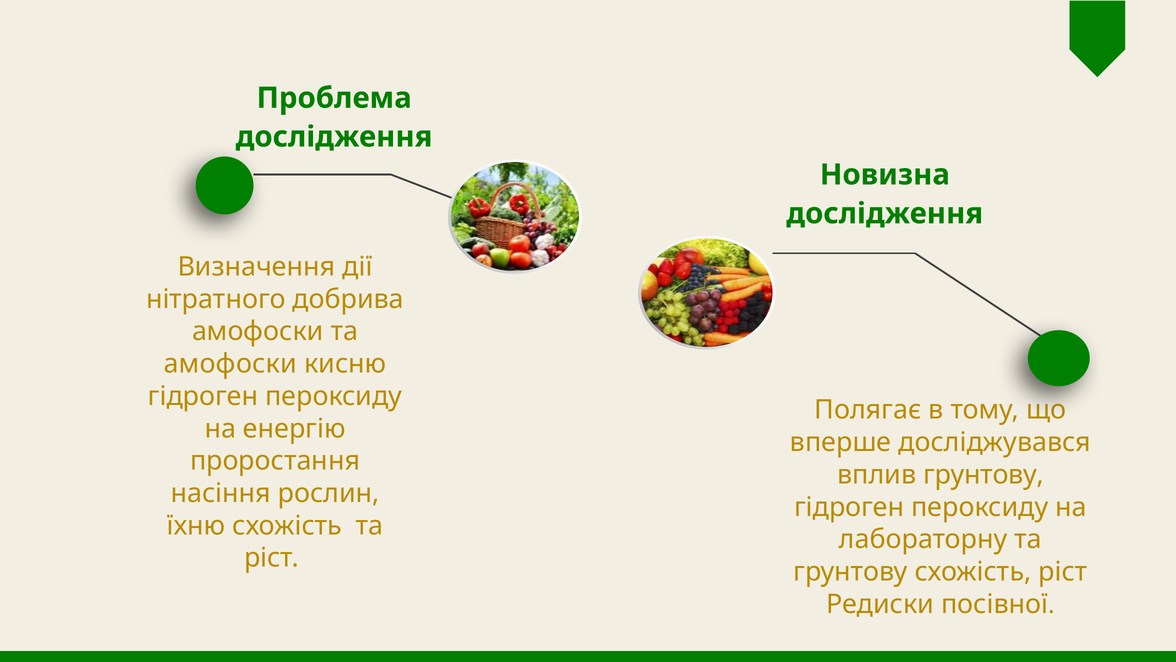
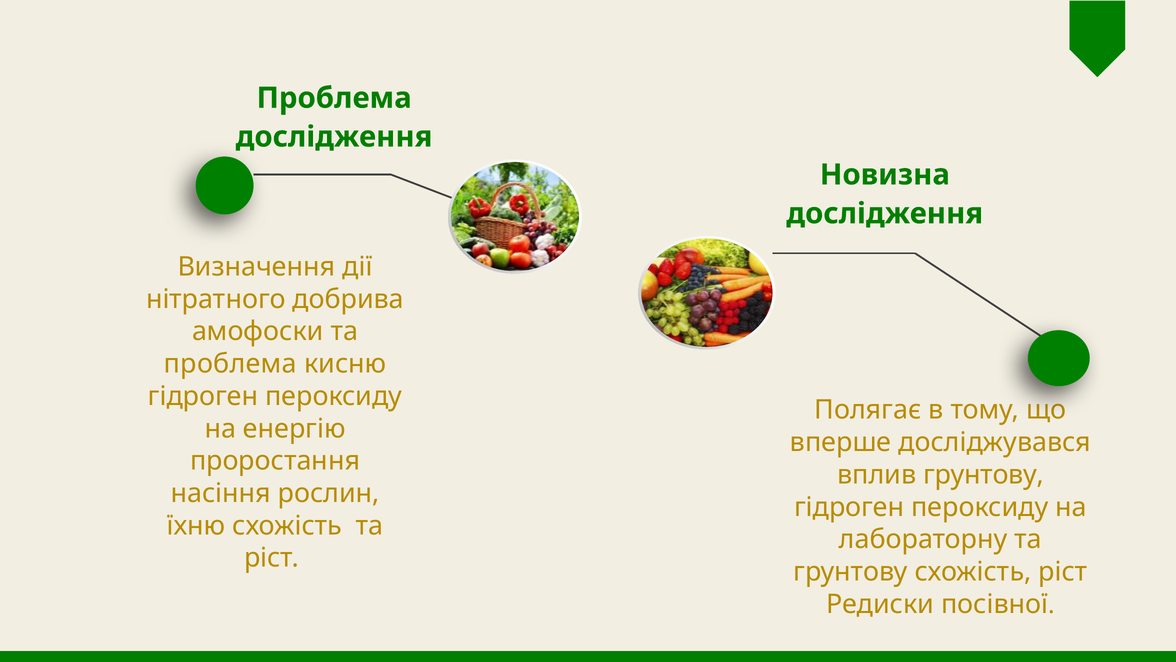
амофоски: амофоски -> проблема (230, 364)
